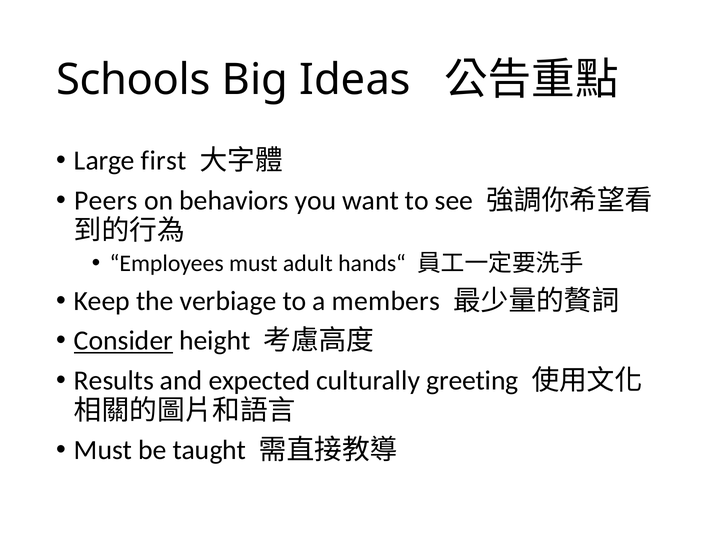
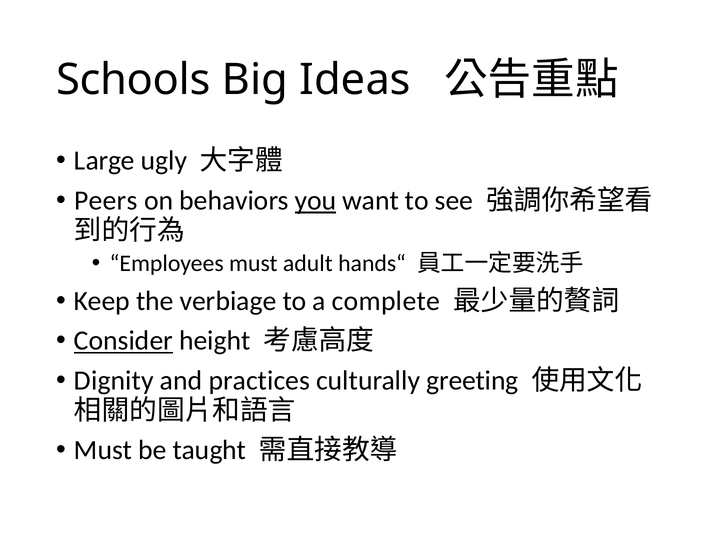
first: first -> ugly (164, 161)
you underline: none -> present (316, 200)
members: members -> complete (386, 301)
Results: Results -> Dignity (114, 380)
expected: expected -> practices (259, 380)
